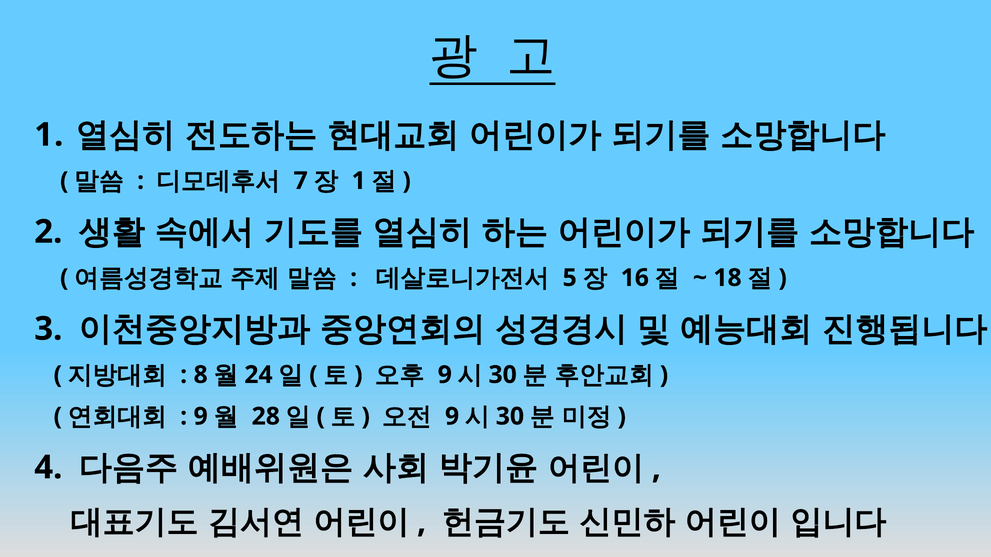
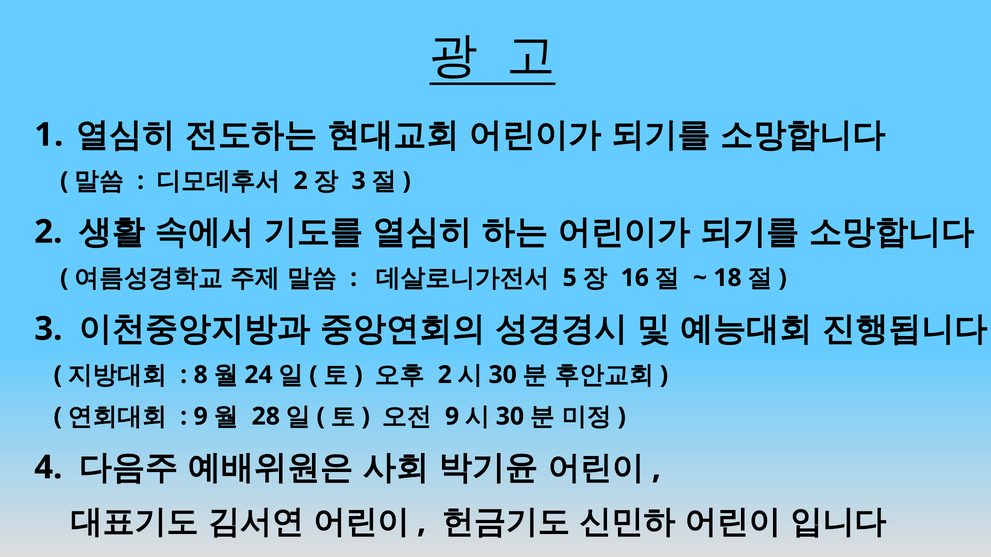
7: 7 -> 2 (301, 181)
1: 1 -> 3 (359, 181)
9: 9 -> 2 (445, 375)
